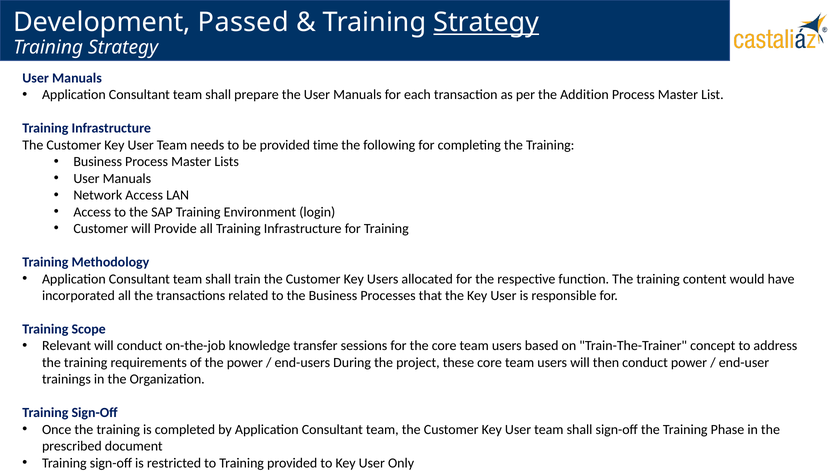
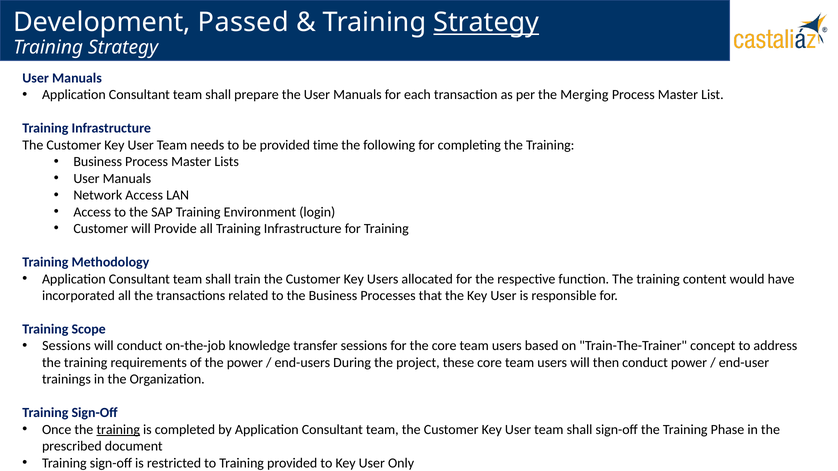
Addition: Addition -> Merging (584, 95)
Relevant: Relevant -> Sessions (66, 346)
training underline: none -> present (118, 430)
